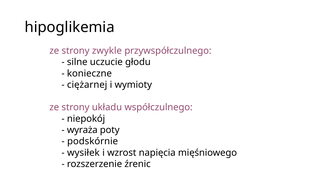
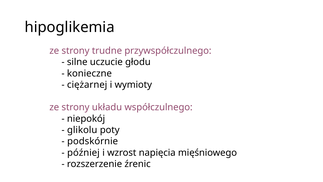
zwykle: zwykle -> trudne (107, 51)
wyraża: wyraża -> glikolu (82, 130)
wysiłek: wysiłek -> później (83, 152)
